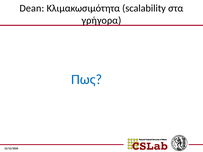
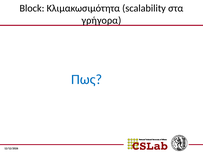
Dean: Dean -> Block (32, 8)
